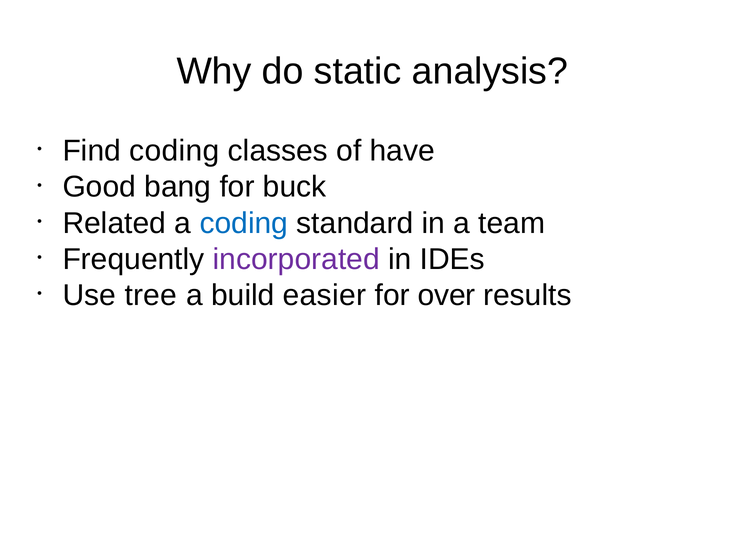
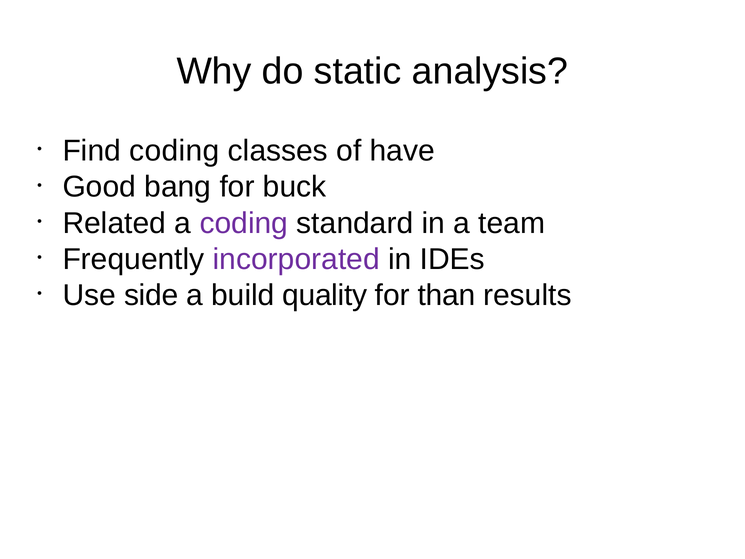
coding colour: blue -> purple (244, 223)
tree: tree -> side (151, 295)
easier: easier -> quality (325, 295)
over: over -> than (447, 295)
